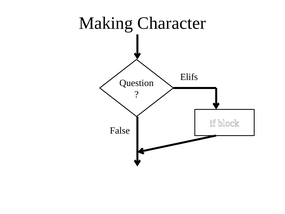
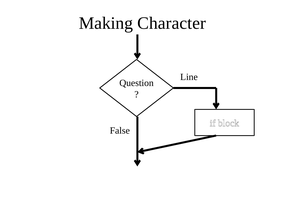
Elifs: Elifs -> Line (189, 77)
